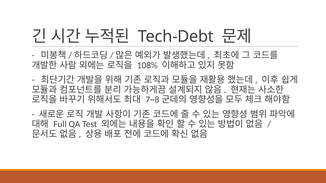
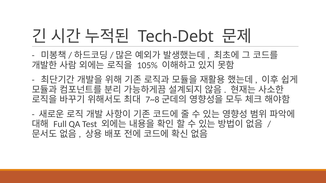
108%: 108% -> 105% (147, 65)
